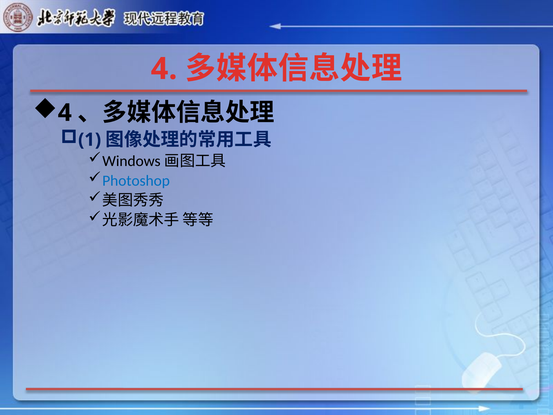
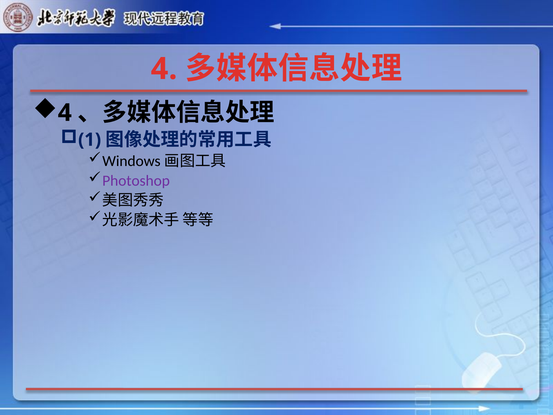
Photoshop colour: blue -> purple (136, 181)
